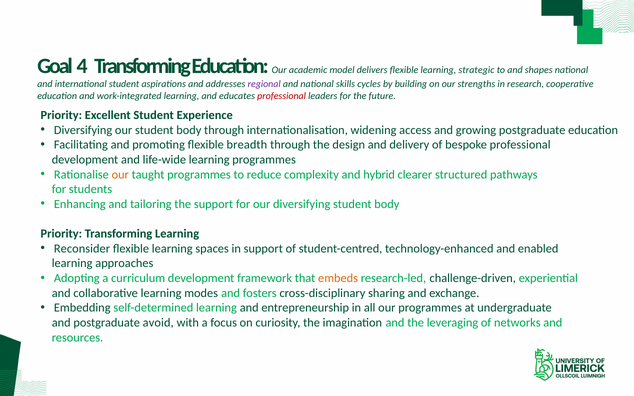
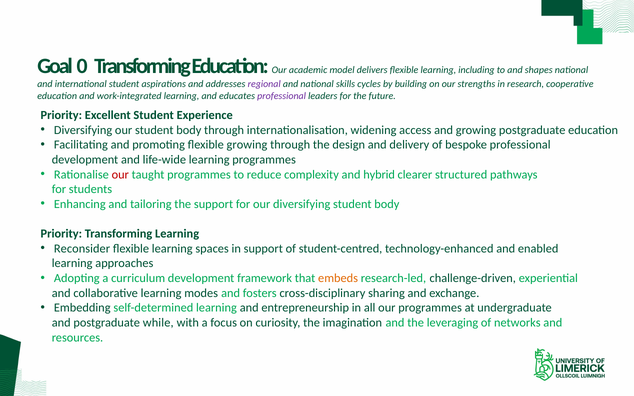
4: 4 -> 0 (82, 66)
strategic: strategic -> including (476, 70)
professional colour: red -> purple (282, 96)
flexible breadth: breadth -> growing (247, 145)
our colour: orange -> red (120, 175)
avoid: avoid -> while (158, 323)
